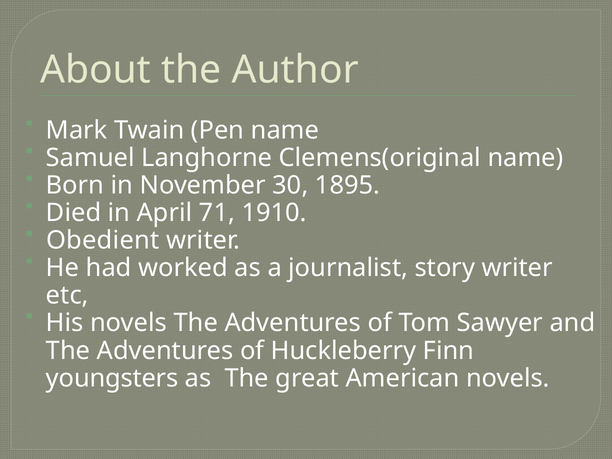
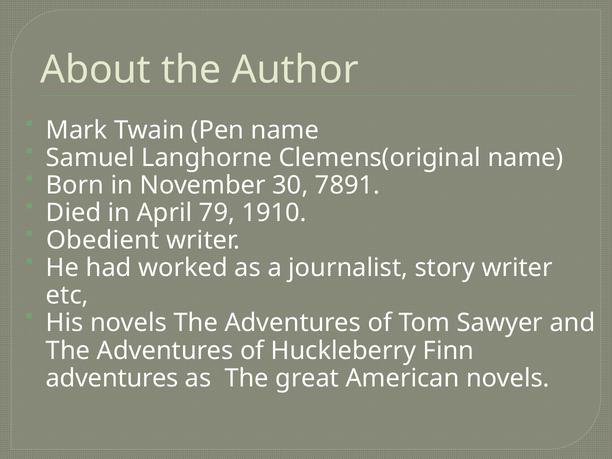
1895: 1895 -> 7891 (348, 185)
71: 71 -> 79 (217, 213)
youngsters: youngsters -> adventures (112, 378)
